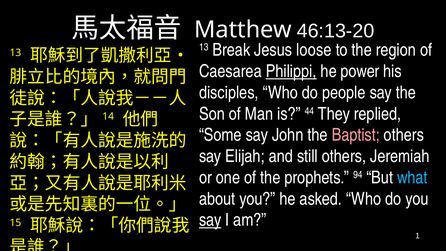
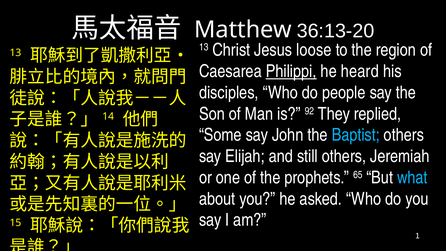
46:13-20: 46:13-20 -> 36:13-20 (336, 31)
Break: Break -> Christ (231, 50)
power: power -> heard (360, 71)
44: 44 -> 92 (309, 111)
Baptist colour: pink -> light blue (356, 135)
94: 94 -> 65 (358, 175)
say underline: present -> none (210, 220)
